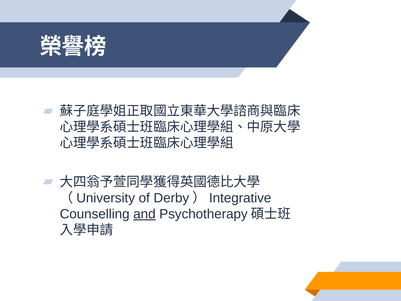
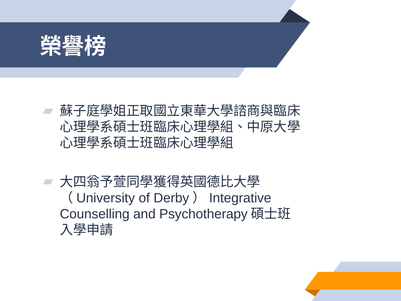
and underline: present -> none (144, 214)
